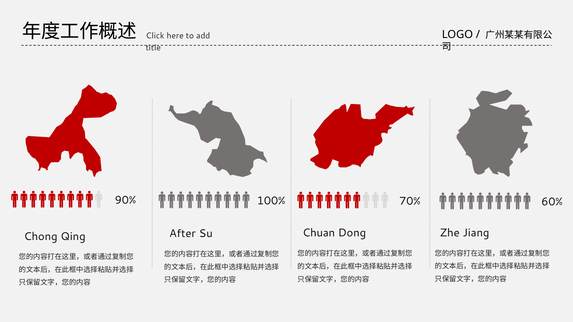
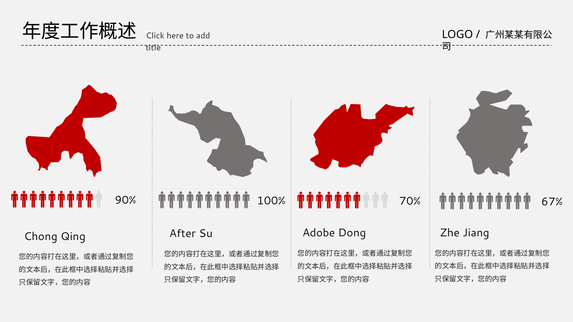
60%: 60% -> 67% (552, 202)
Chuan: Chuan -> Adobe (319, 233)
